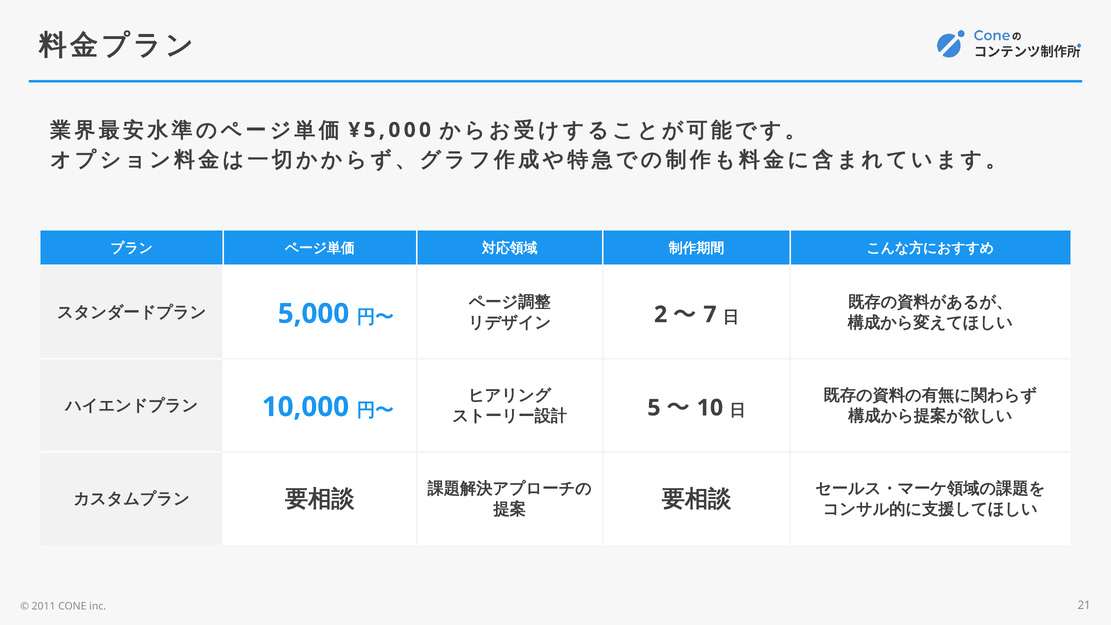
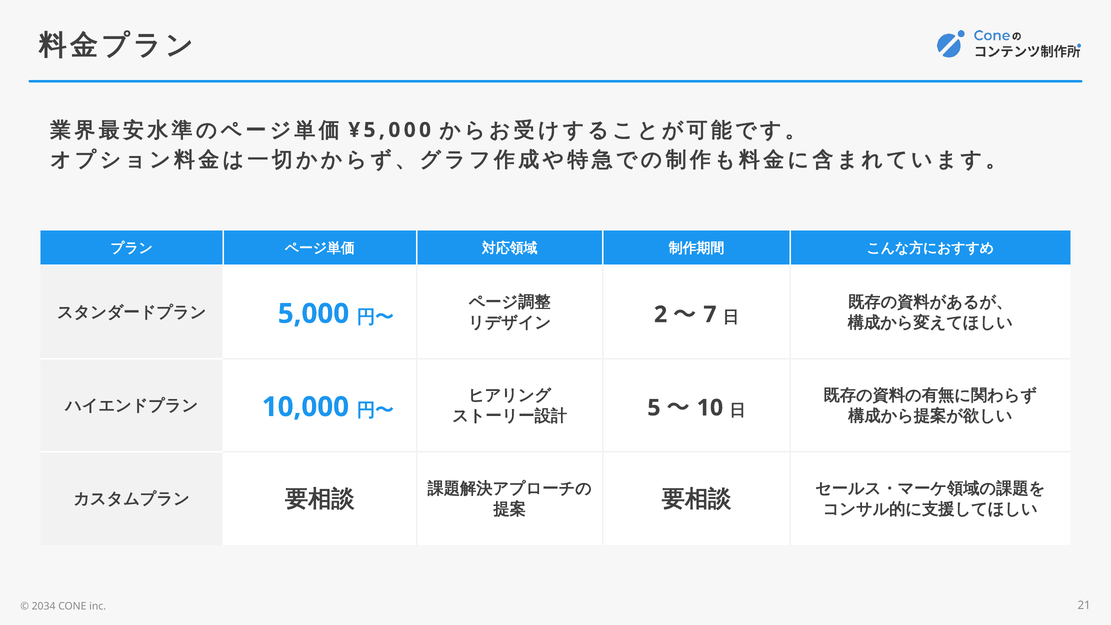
2011: 2011 -> 2034 (44, 606)
